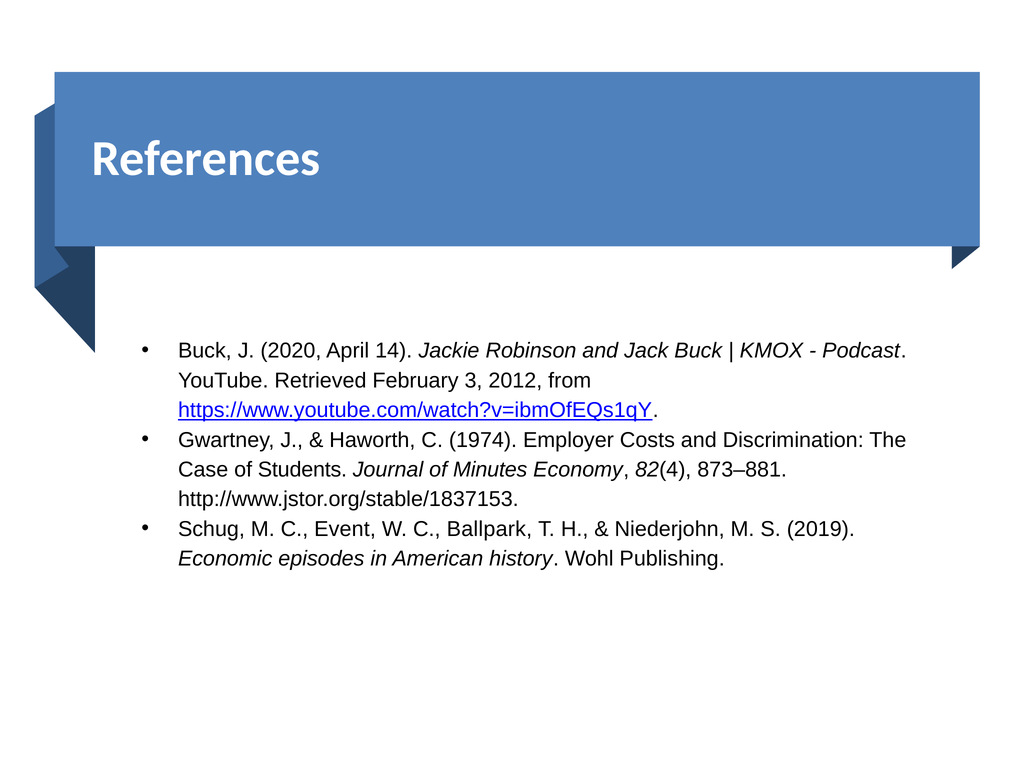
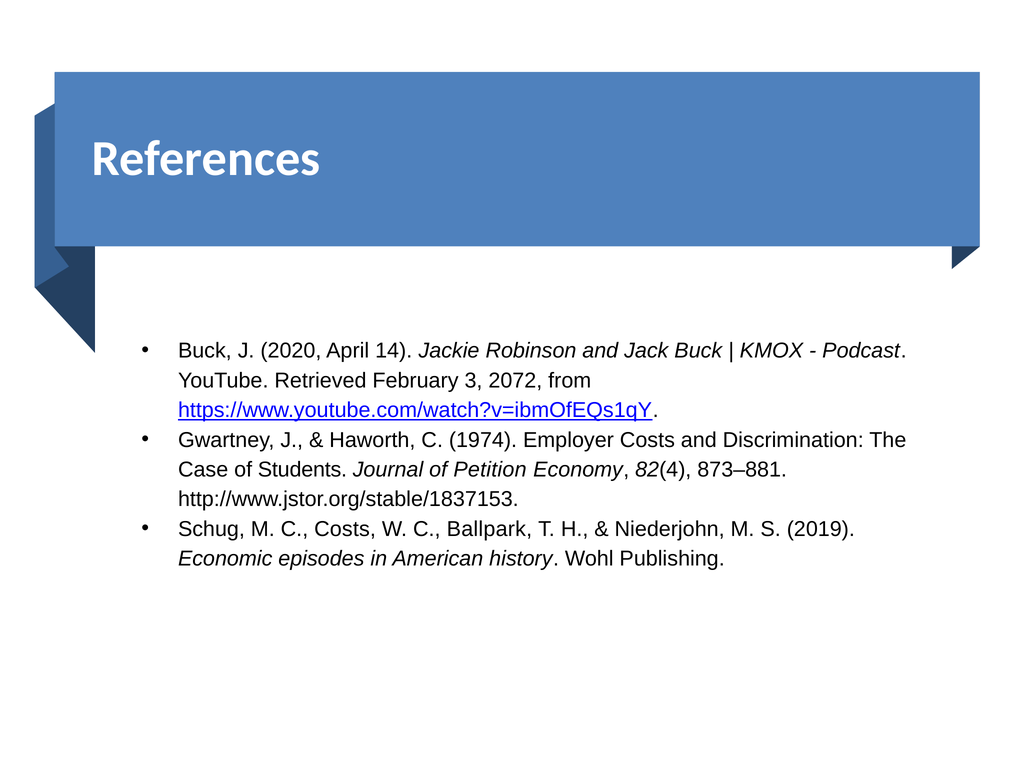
2012: 2012 -> 2072 (515, 380)
Minutes: Minutes -> Petition (490, 469)
C Event: Event -> Costs (345, 529)
